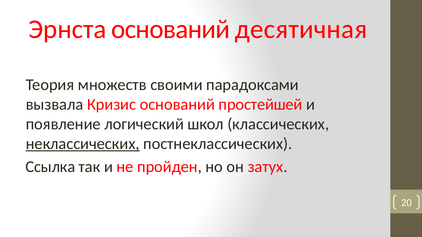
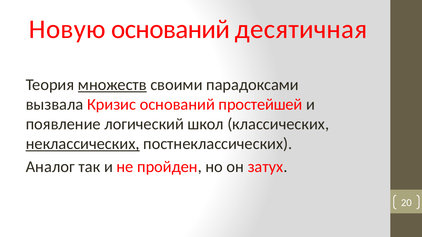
Эрнста: Эрнста -> Новую (67, 29)
множеств underline: none -> present (112, 85)
Ссылка: Ссылка -> Аналог (50, 167)
